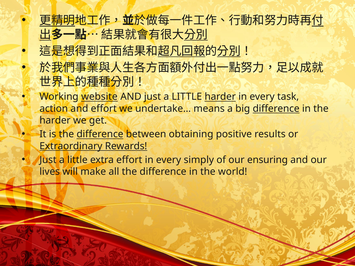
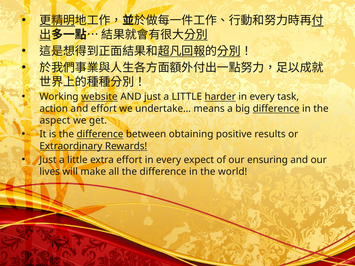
harder: harder -> aspect (55, 120)
simply: simply -> expect (199, 160)
